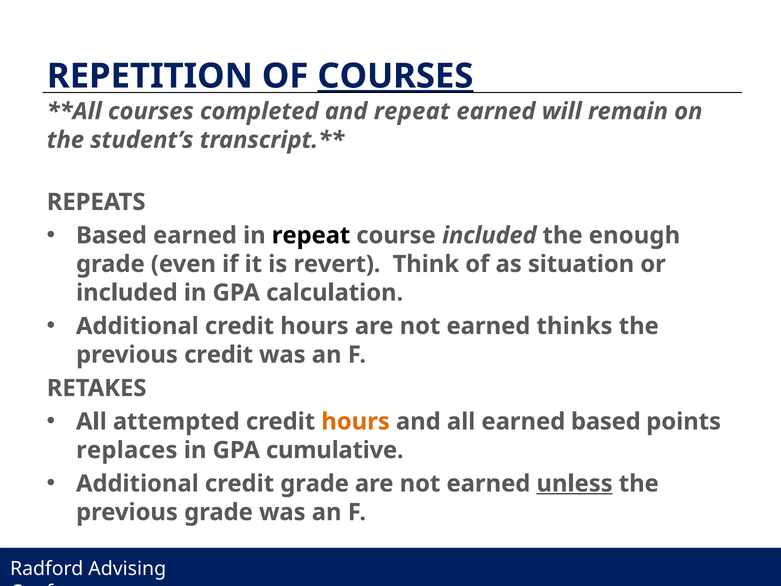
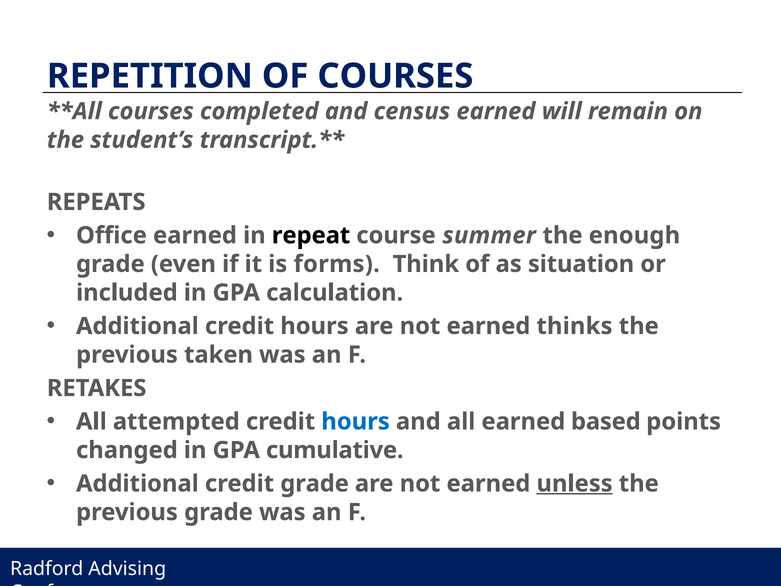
COURSES underline: present -> none (395, 76)
and repeat: repeat -> census (412, 111)
Based: Based -> Office (111, 235)
course included: included -> summer (489, 235)
revert: revert -> forms (337, 264)
previous credit: credit -> taken (219, 355)
hours colour: orange -> blue (356, 421)
replaces: replaces -> changed (127, 450)
